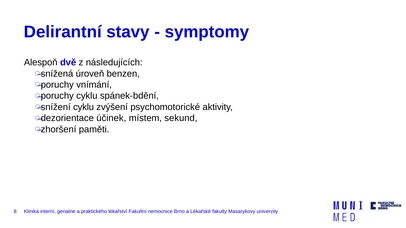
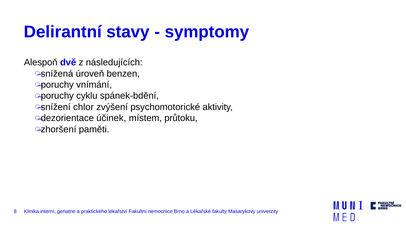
cyklu: cyklu -> chlor (83, 107)
sekund: sekund -> průtoku (181, 118)
